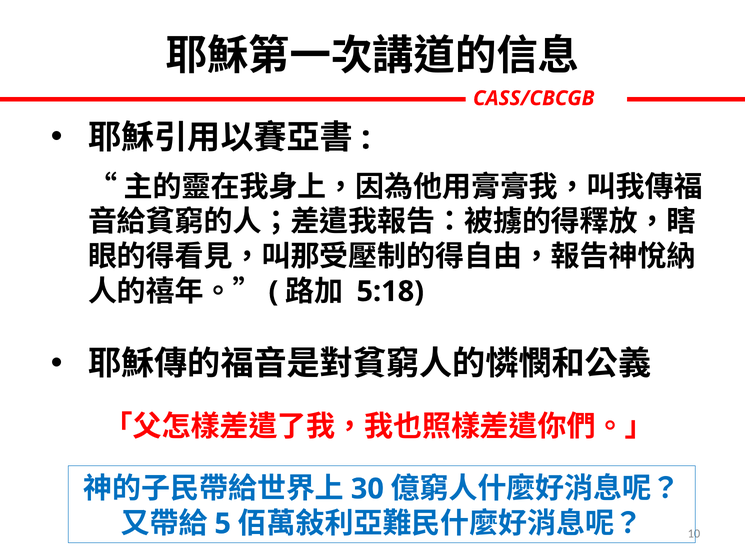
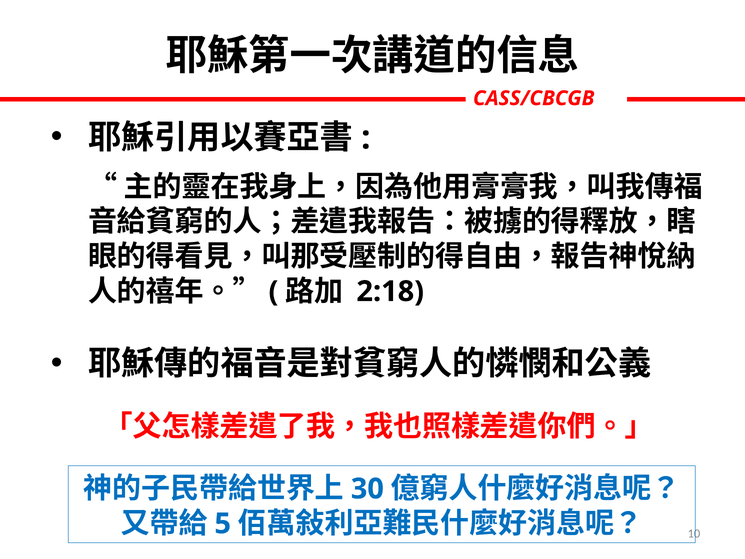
5:18: 5:18 -> 2:18 (390, 291)
